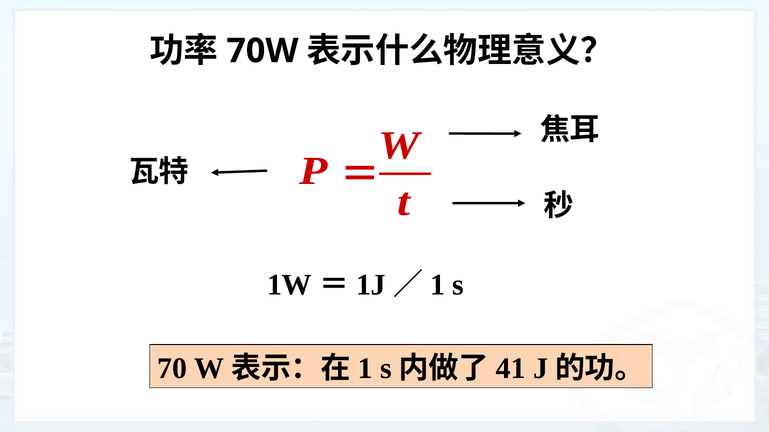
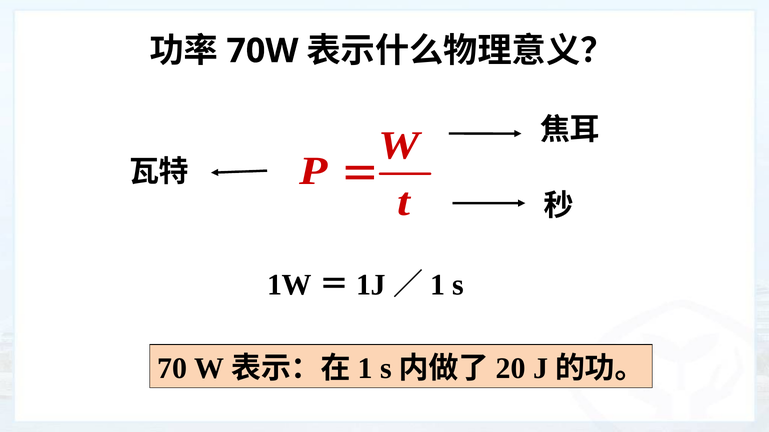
41: 41 -> 20 (511, 369)
